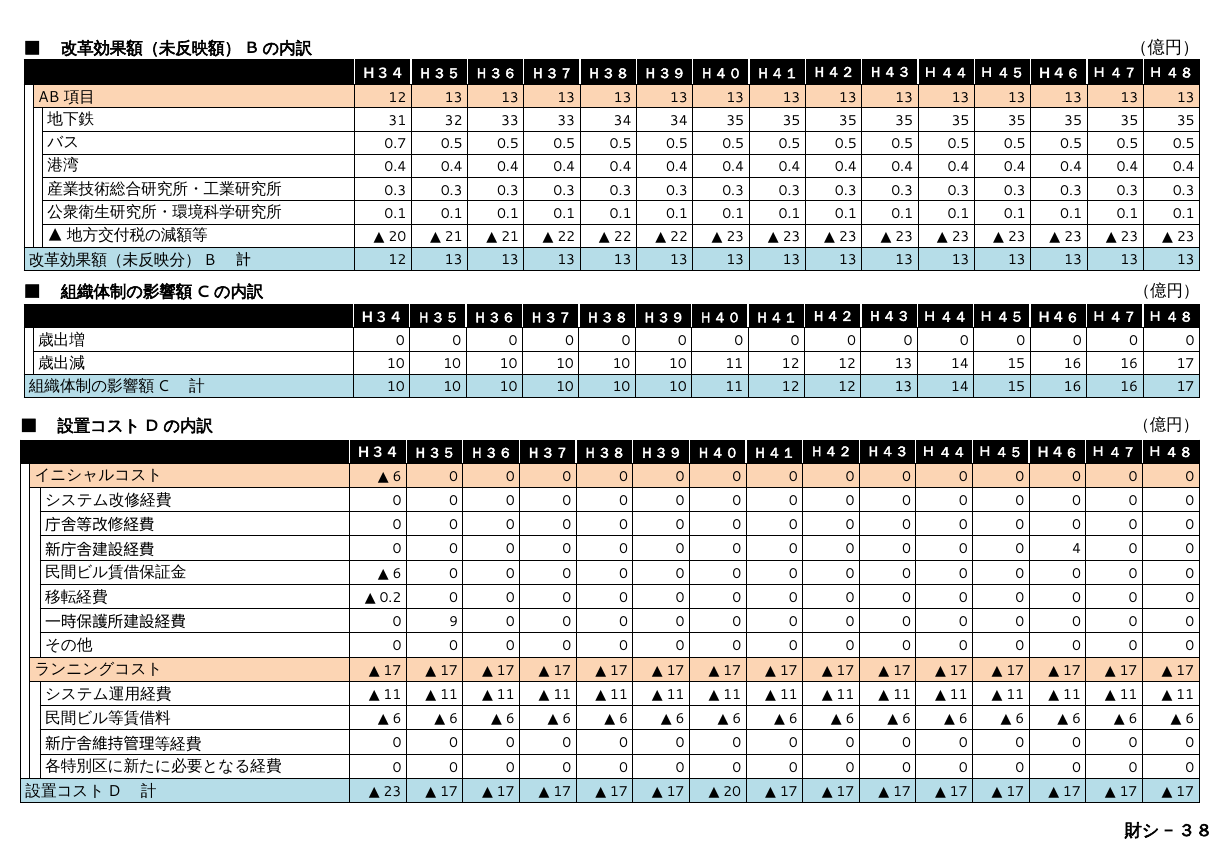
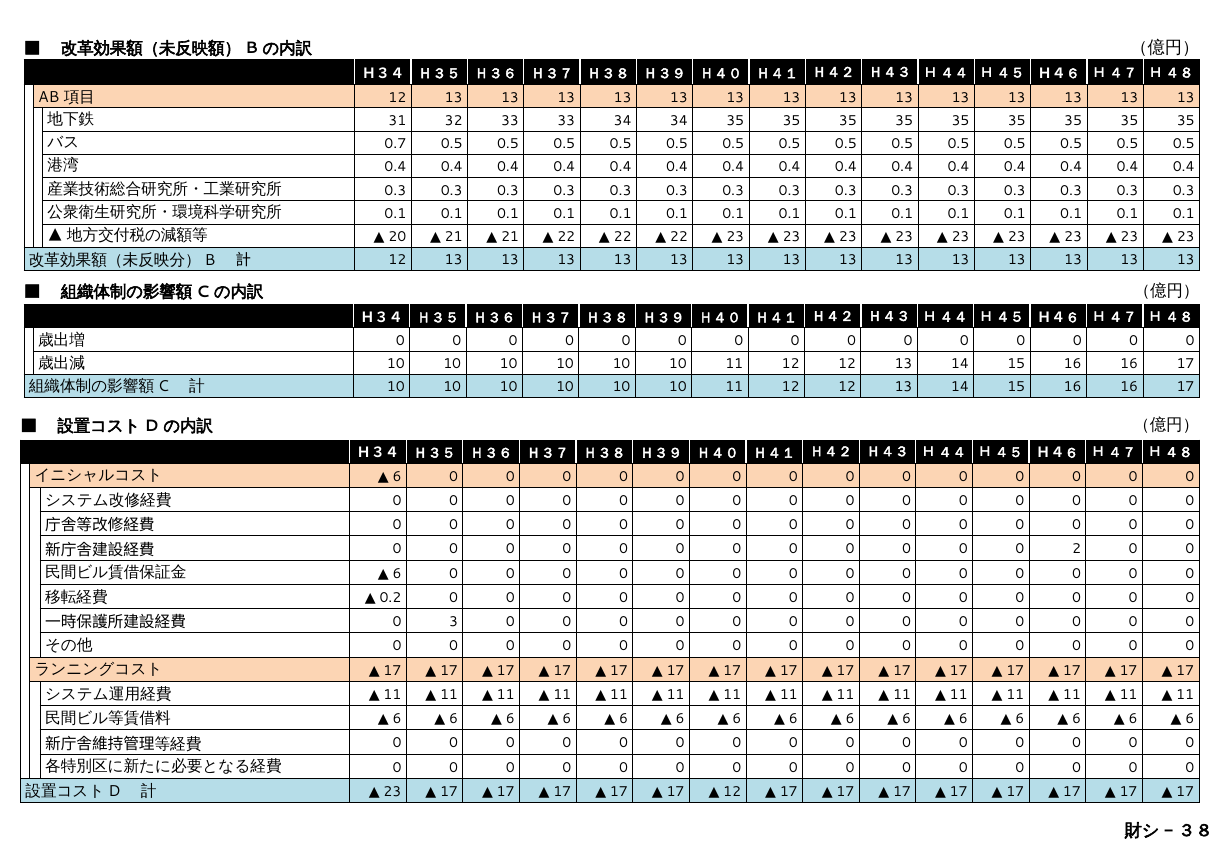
4: 4 -> 2 (1076, 550)
9: 9 -> 3 (454, 622)
20: 20 -> 12 (732, 792)
